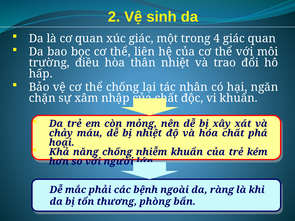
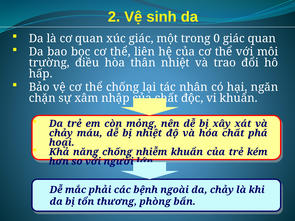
4: 4 -> 0 (217, 38)
da ràng: ràng -> chảy (222, 190)
